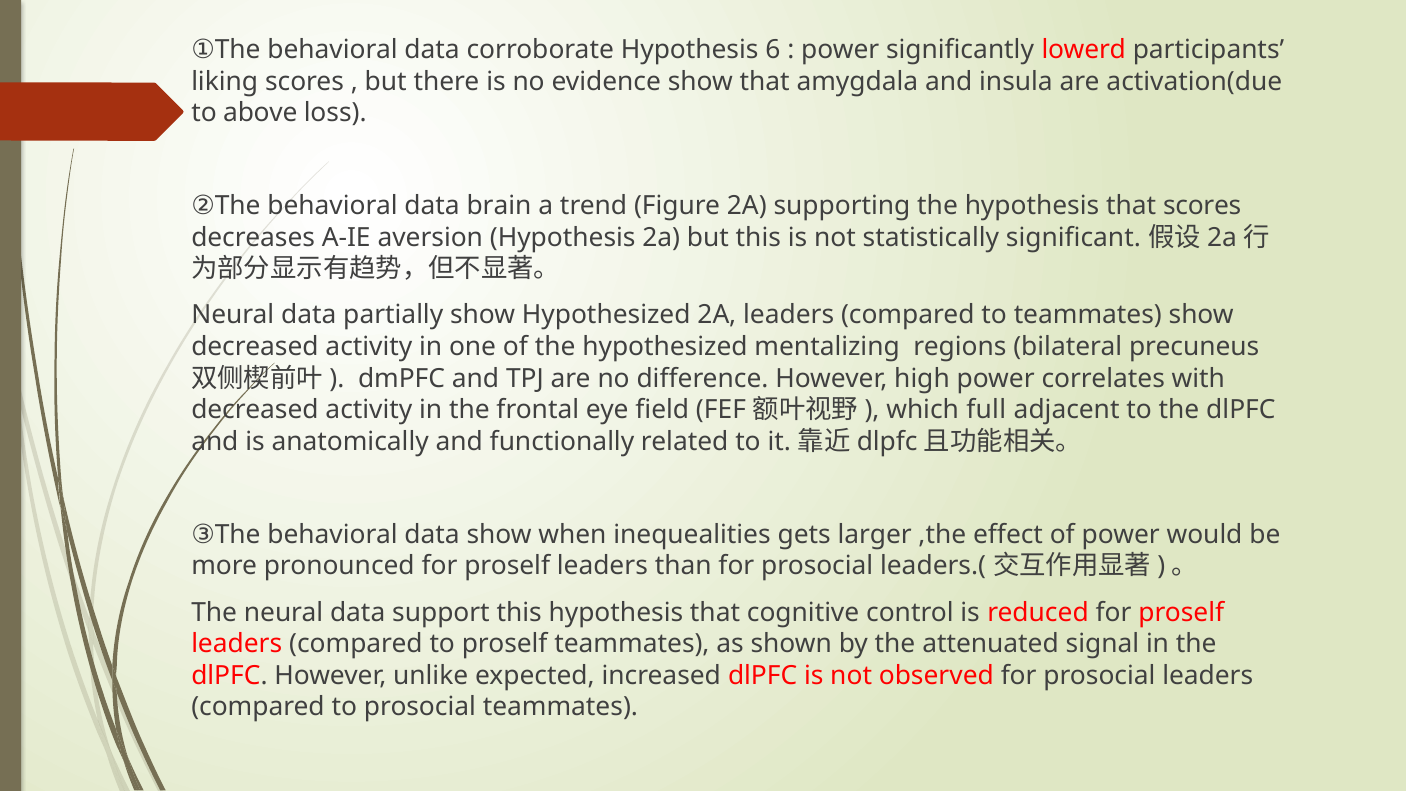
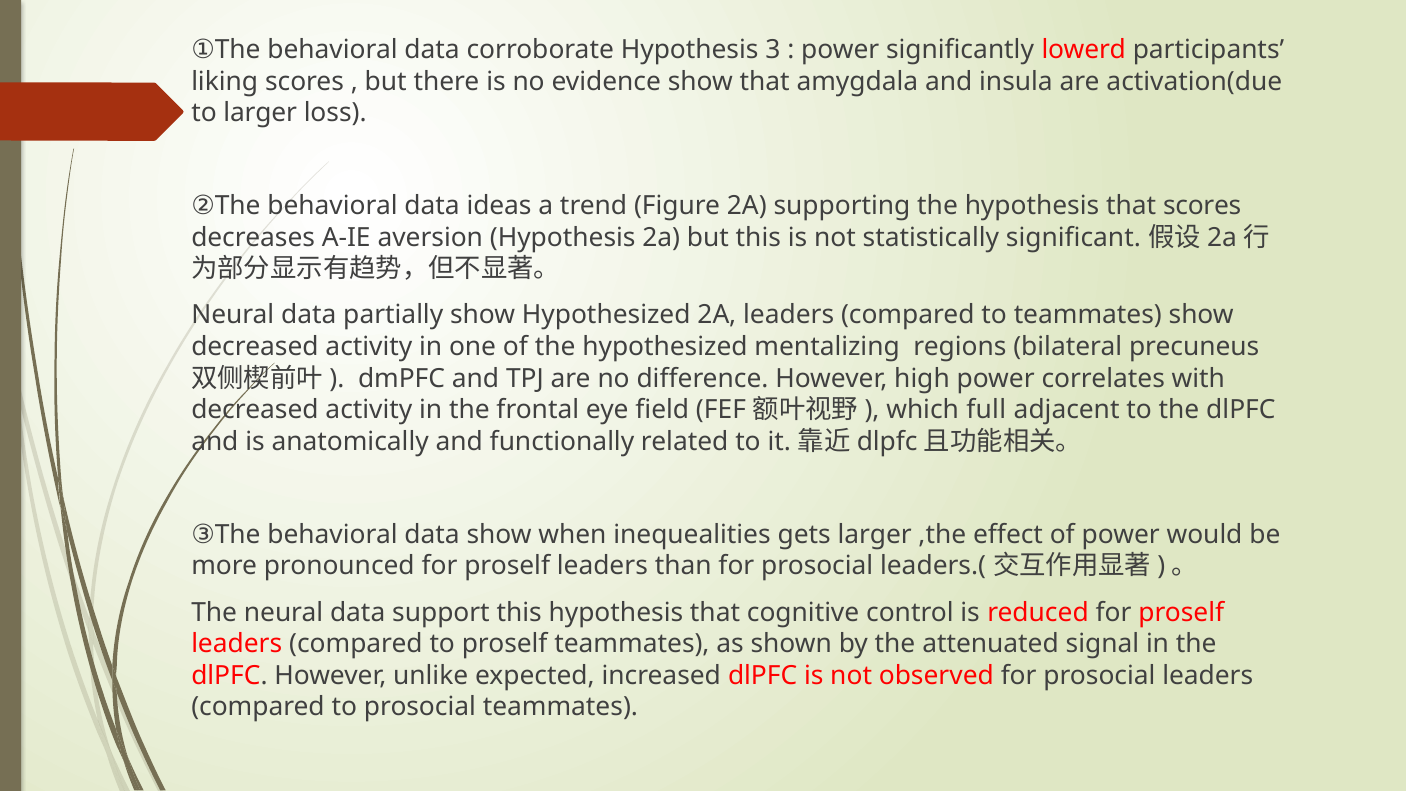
6: 6 -> 3 (773, 50)
to above: above -> larger (260, 113)
brain: brain -> ideas (499, 206)
